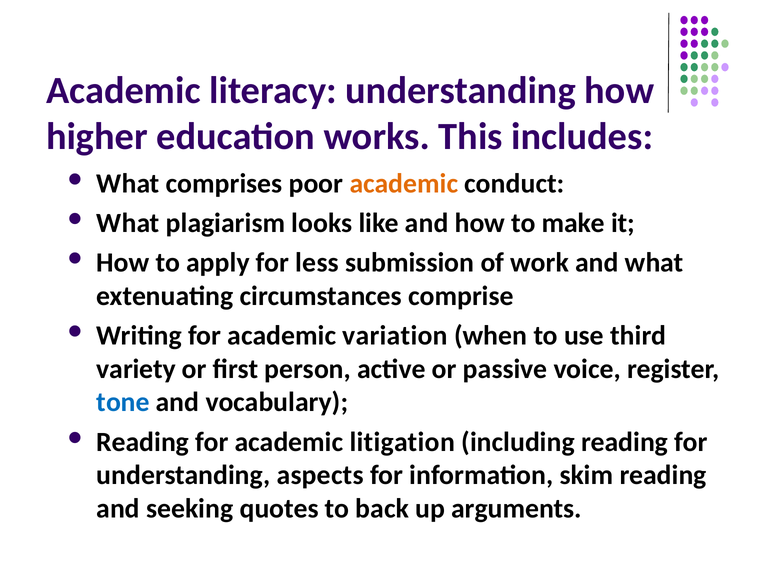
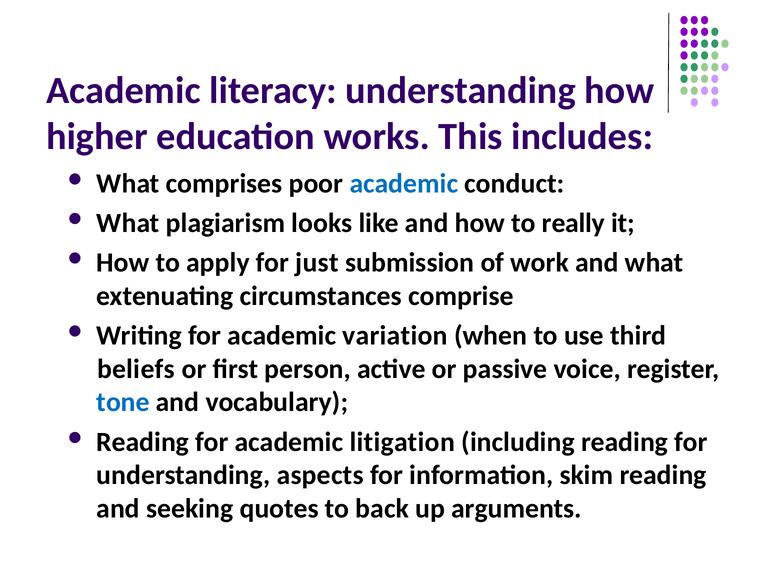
academic colour: orange -> blue (404, 183)
make: make -> really (573, 223)
less: less -> just (317, 263)
variety: variety -> beliefs (136, 369)
